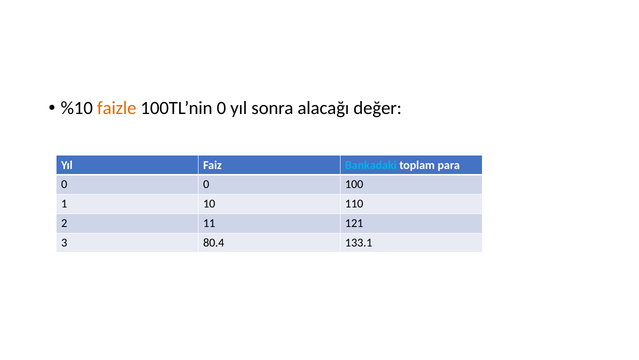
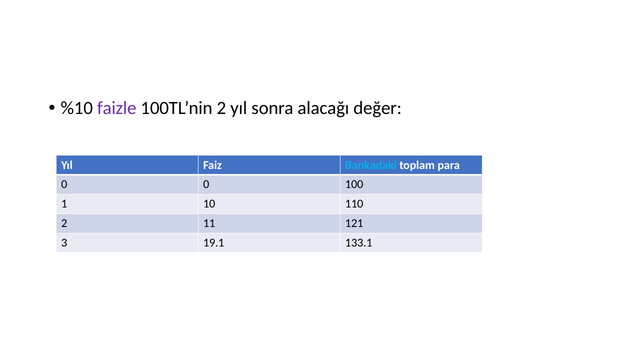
faizle colour: orange -> purple (117, 108)
100TL’nin 0: 0 -> 2 (221, 108)
80.4: 80.4 -> 19.1 (214, 243)
